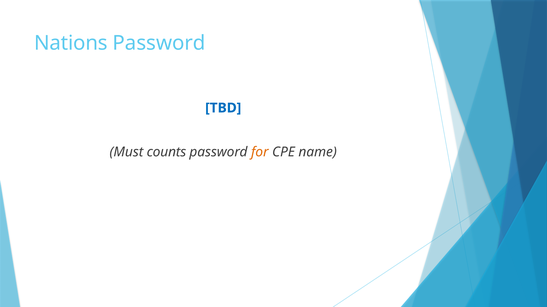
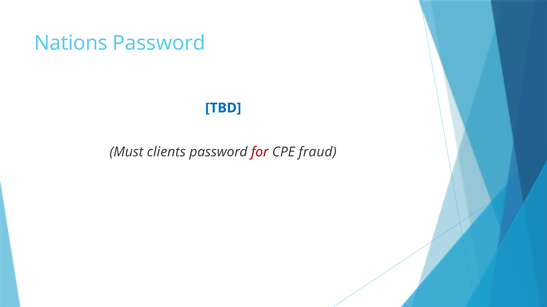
counts: counts -> clients (166, 152)
for colour: orange -> red (260, 152)
name: name -> fraud (318, 152)
